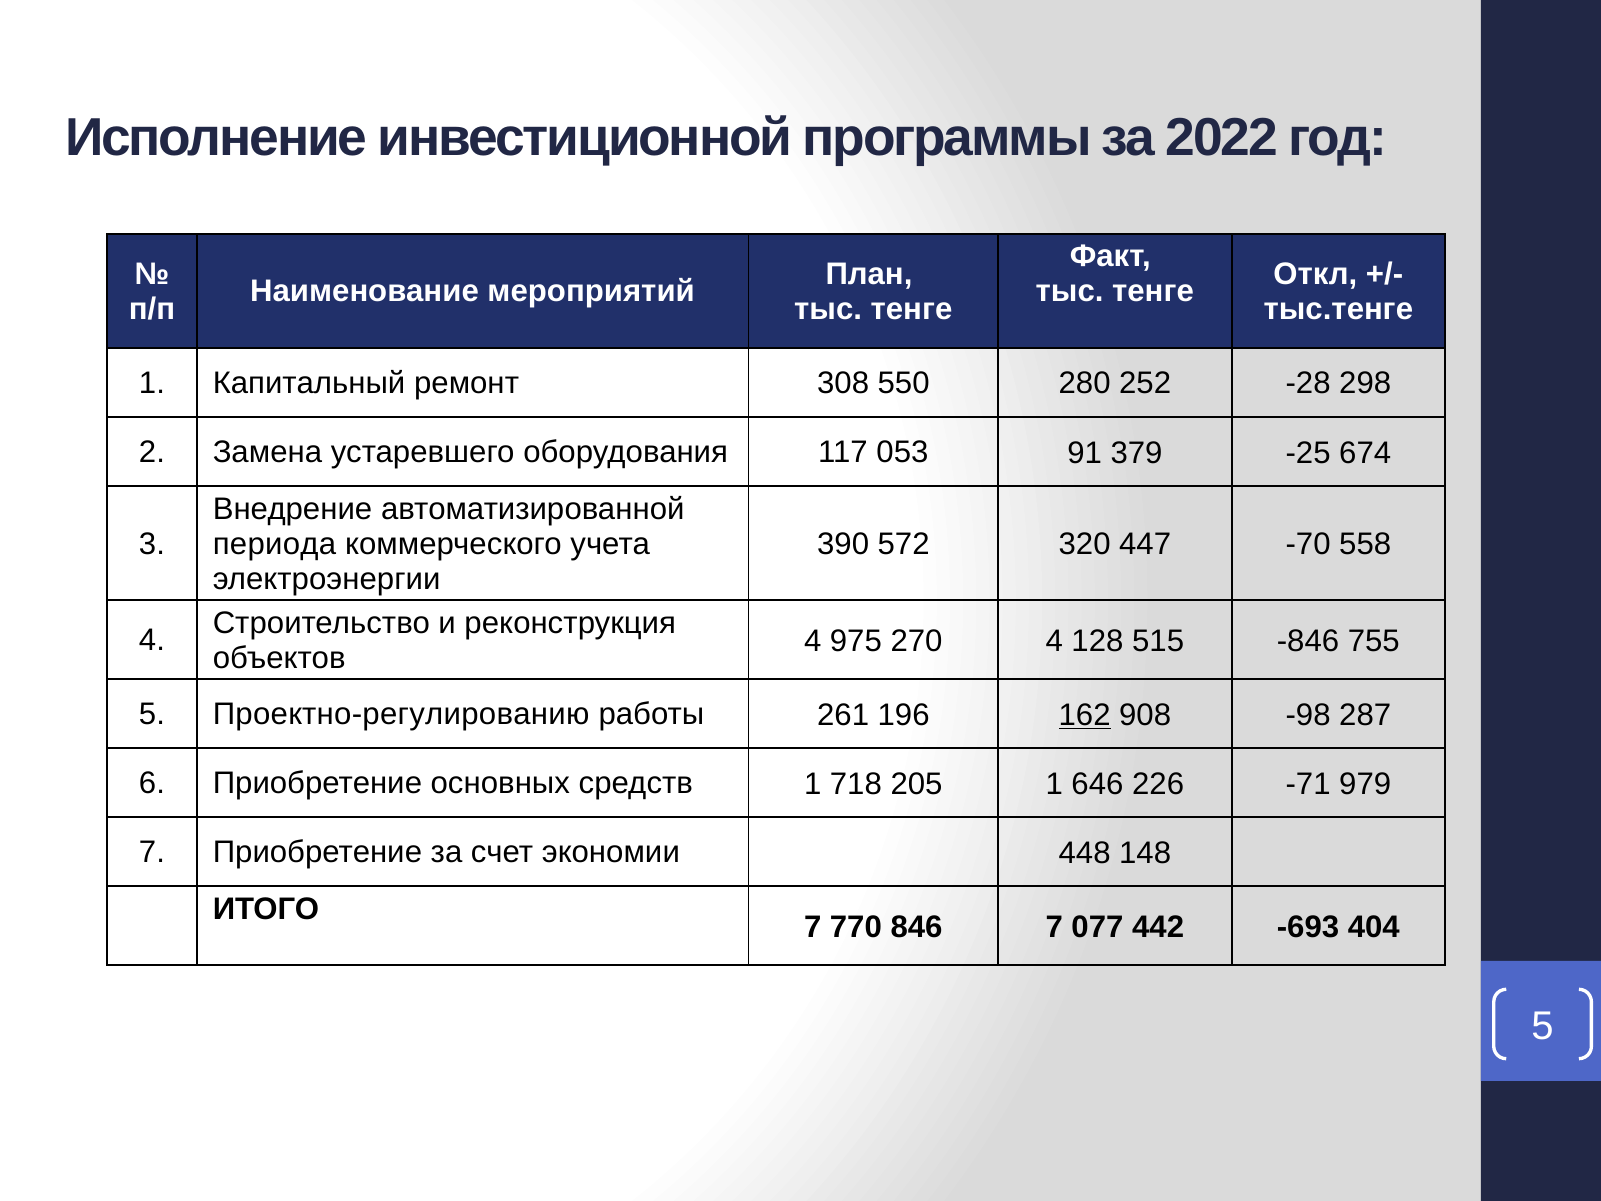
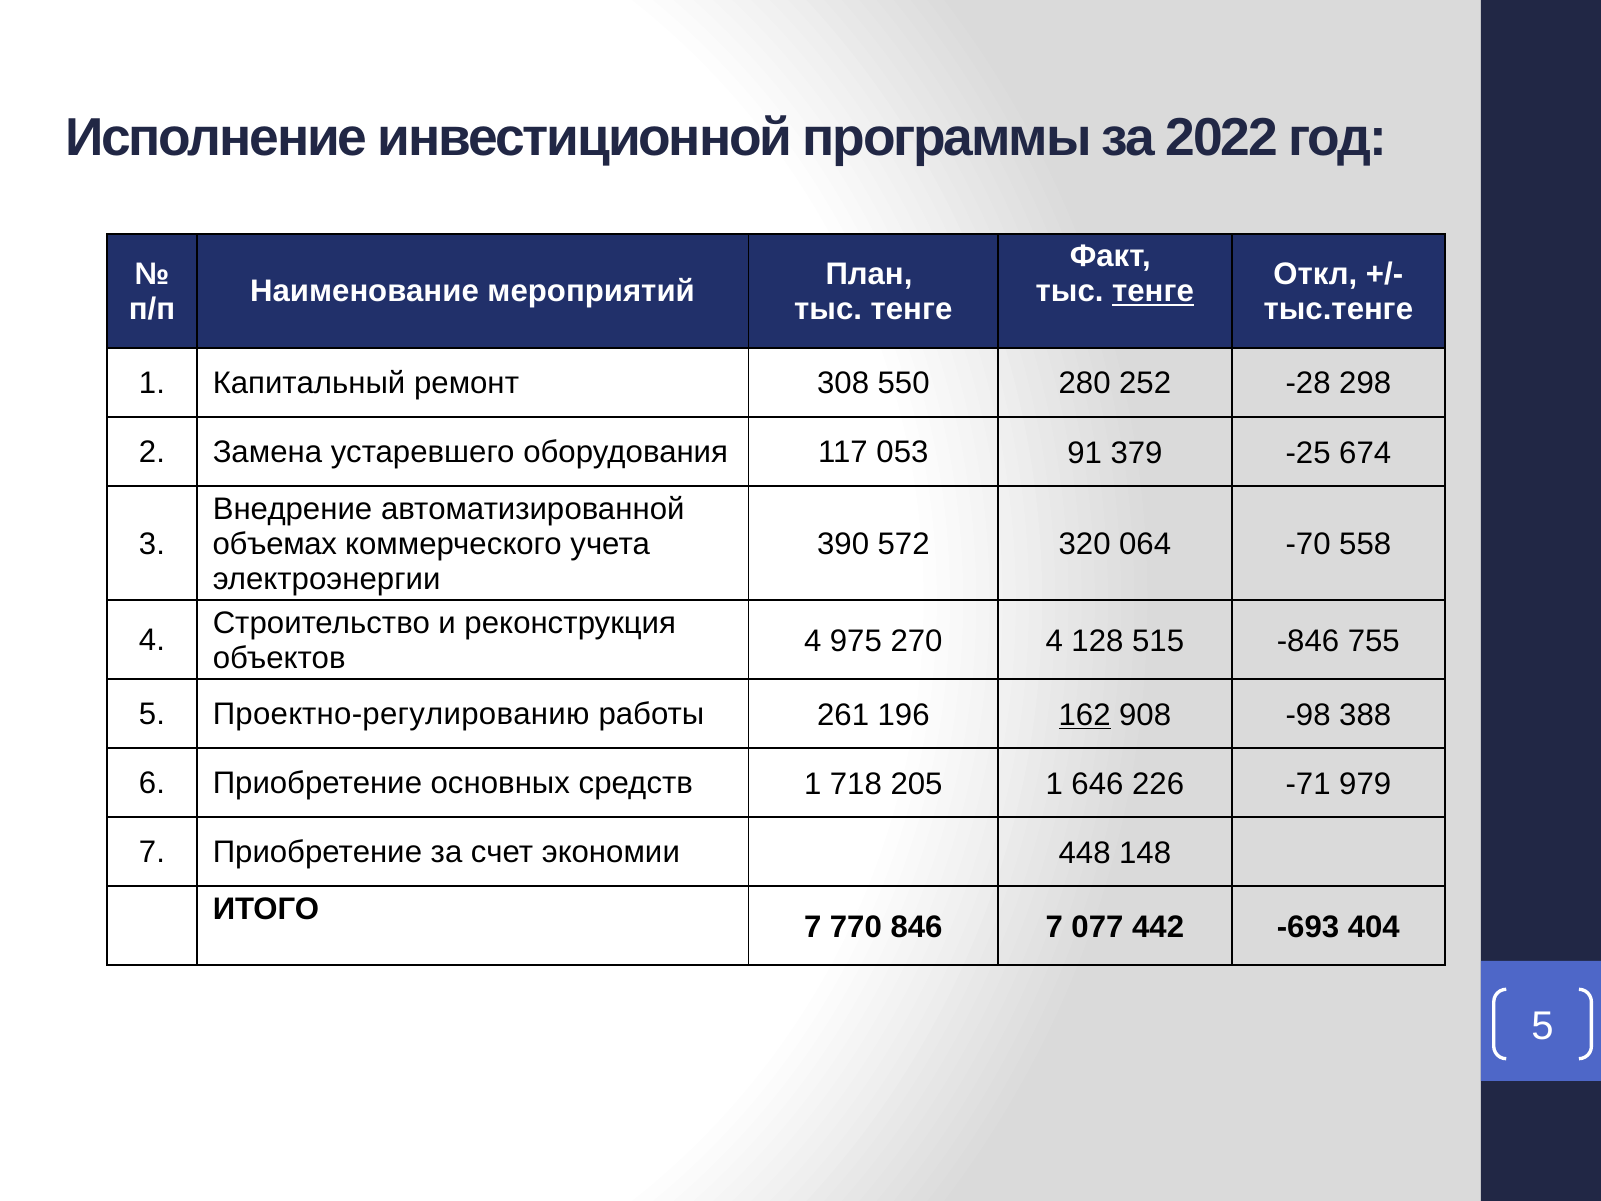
тенге underline: none -> present (1153, 292)
периода: периода -> объемах (275, 544)
447: 447 -> 064 (1145, 544)
287: 287 -> 388 (1365, 715)
